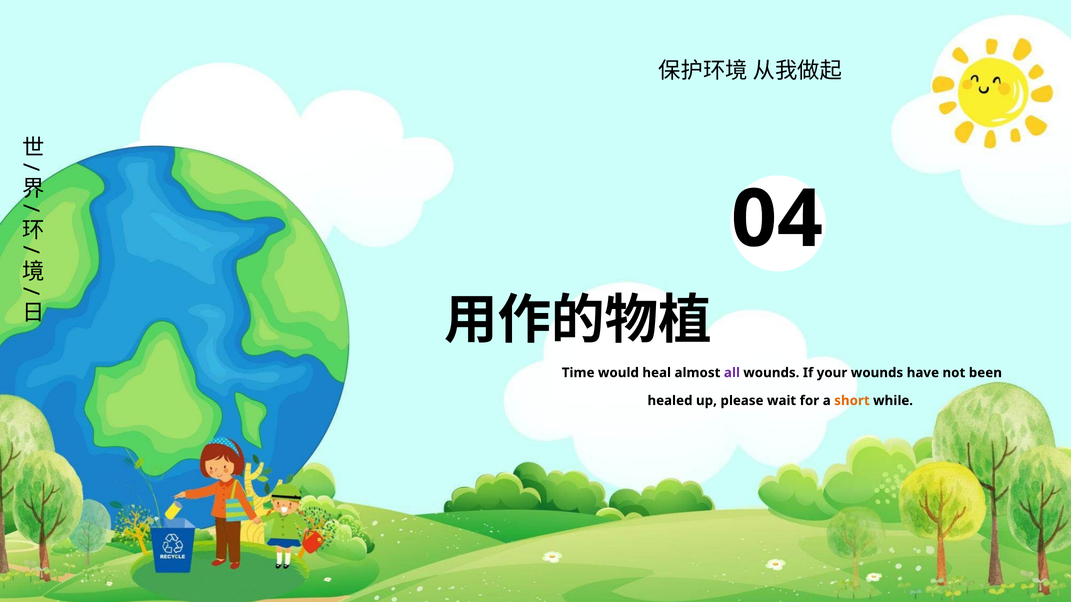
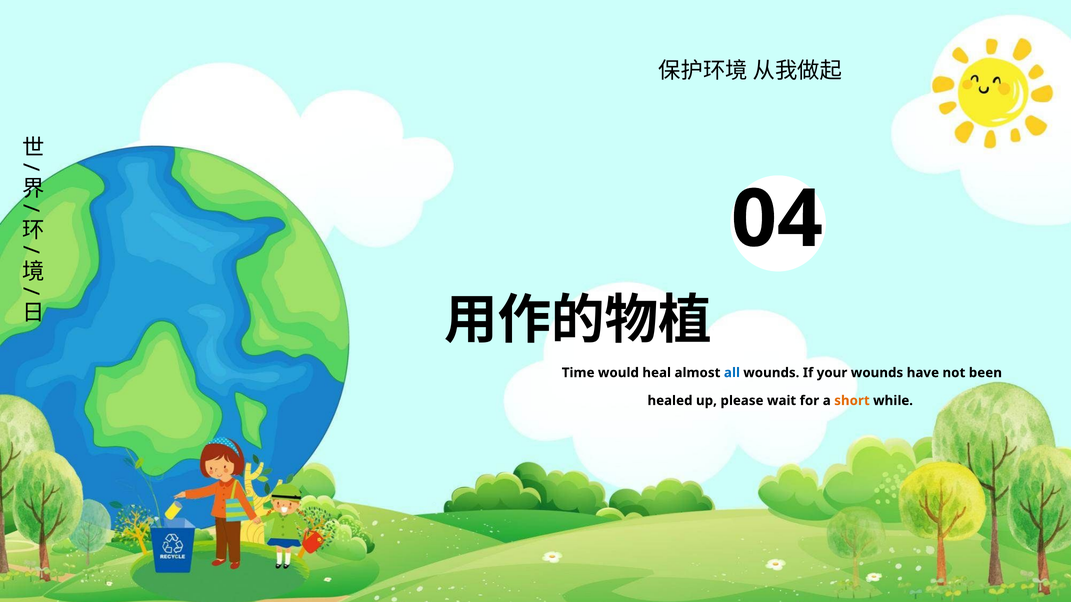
all colour: purple -> blue (732, 373)
